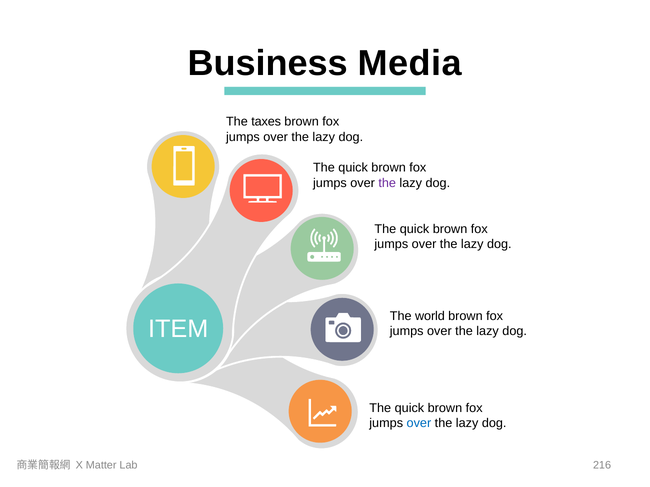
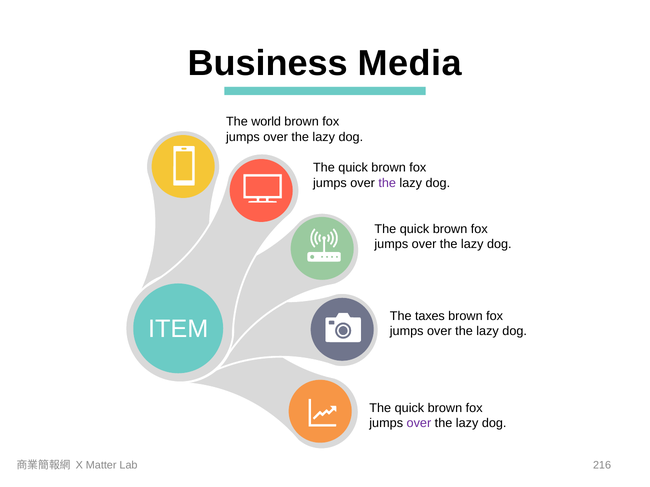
taxes: taxes -> world (266, 122)
world: world -> taxes (430, 316)
over colour: blue -> purple (419, 424)
